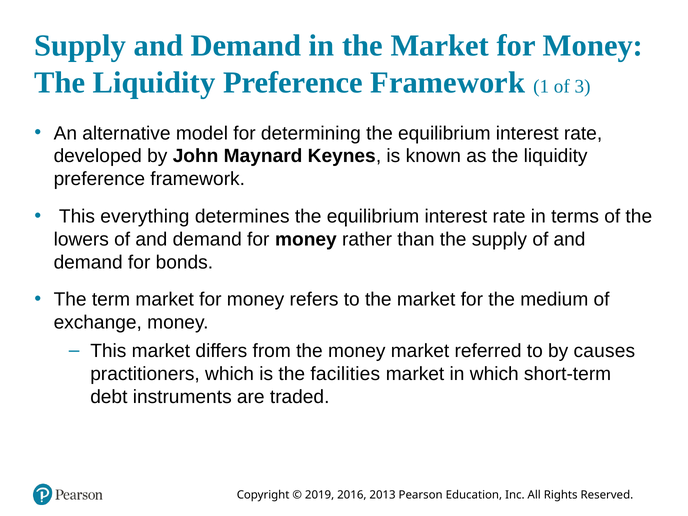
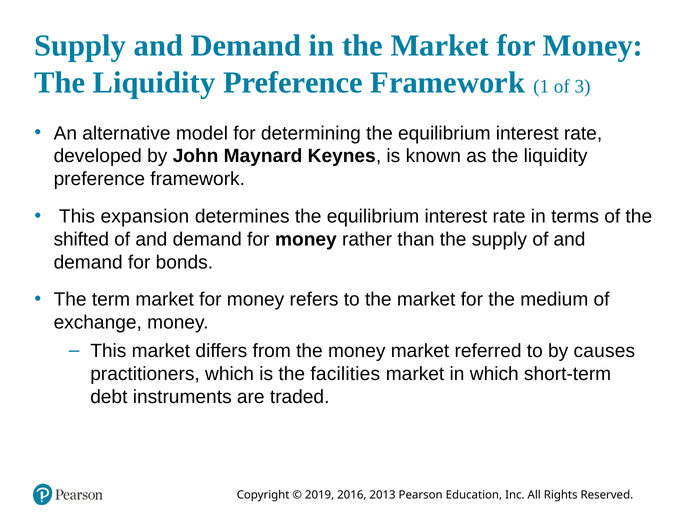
everything: everything -> expansion (145, 216)
lowers: lowers -> shifted (81, 239)
